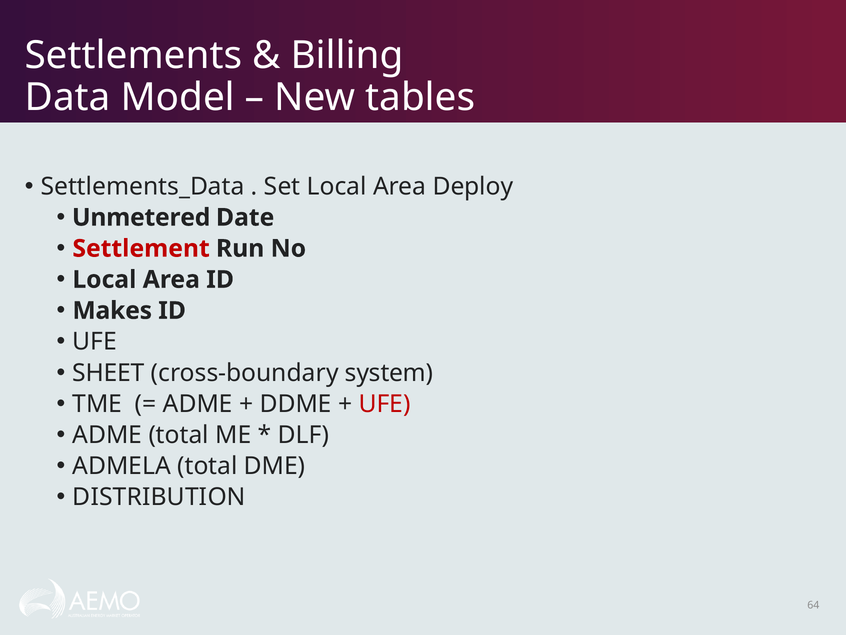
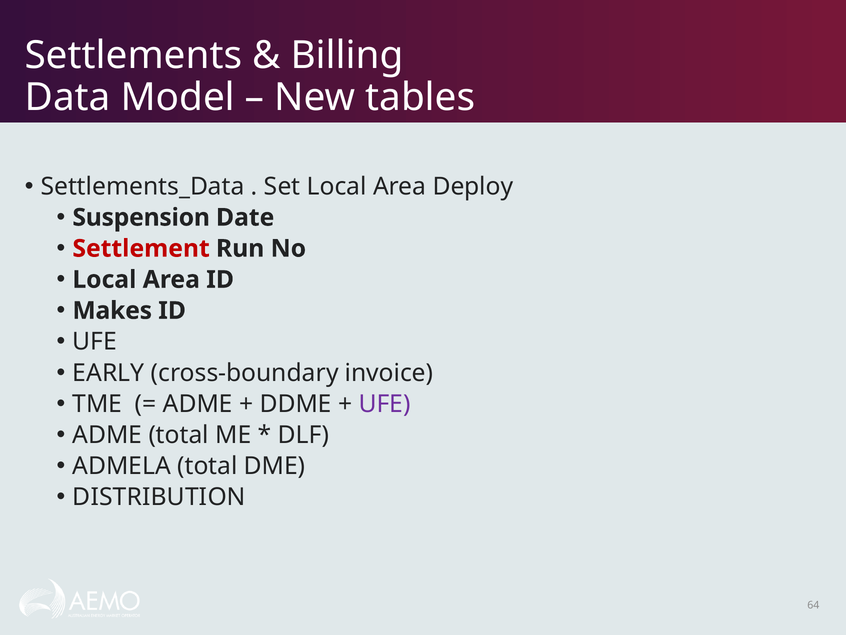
Unmetered: Unmetered -> Suspension (141, 217)
SHEET: SHEET -> EARLY (108, 373)
system: system -> invoice (389, 373)
UFE colour: red -> purple (385, 404)
